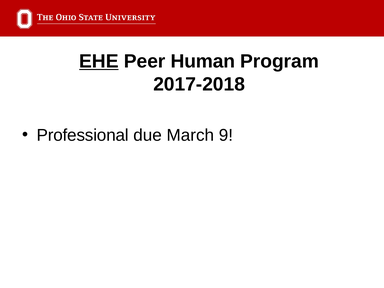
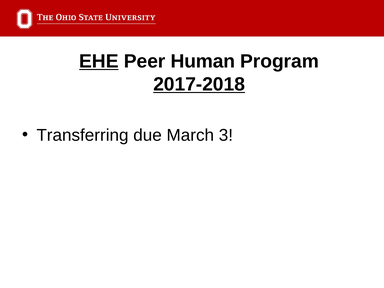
2017-2018 underline: none -> present (199, 84)
Professional: Professional -> Transferring (83, 135)
9: 9 -> 3 (226, 135)
